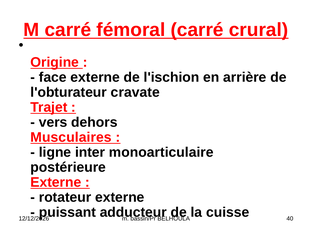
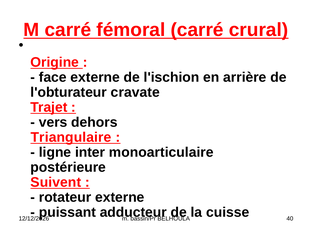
Musculaires: Musculaires -> Triangulaire (71, 137)
Externe: Externe -> Suivent (56, 182)
